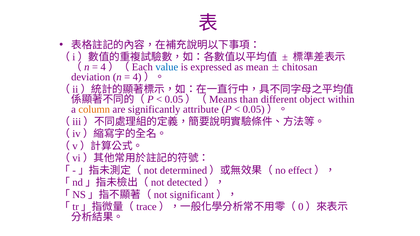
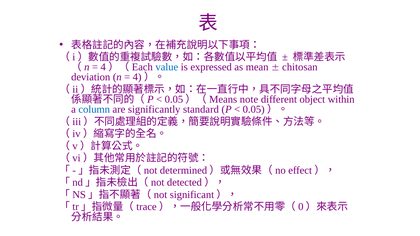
than: than -> note (249, 100)
column colour: orange -> blue (94, 110)
attribute: attribute -> standard (201, 110)
